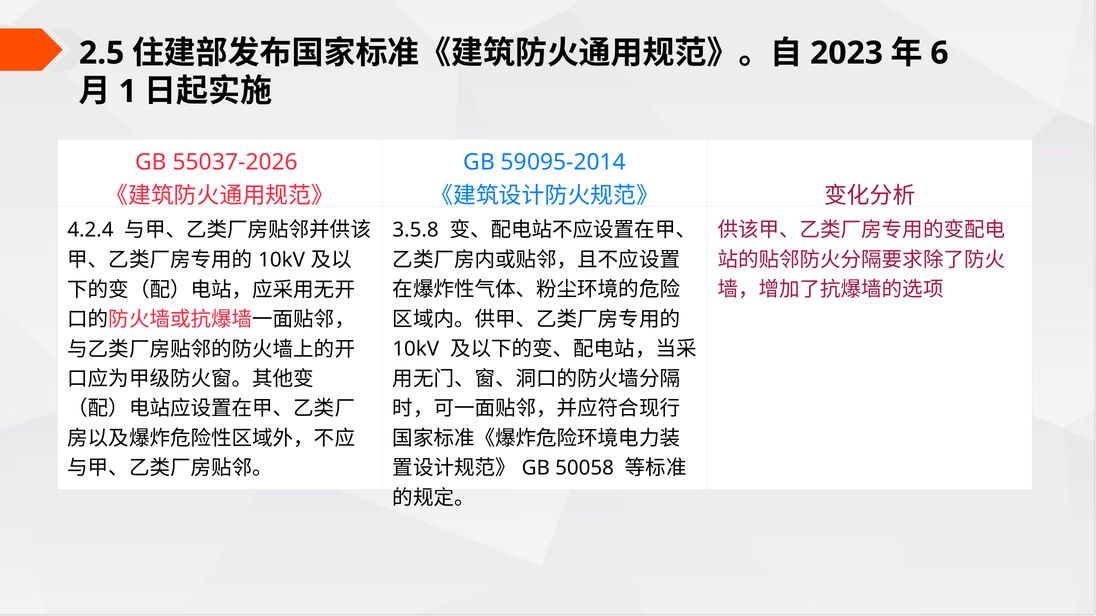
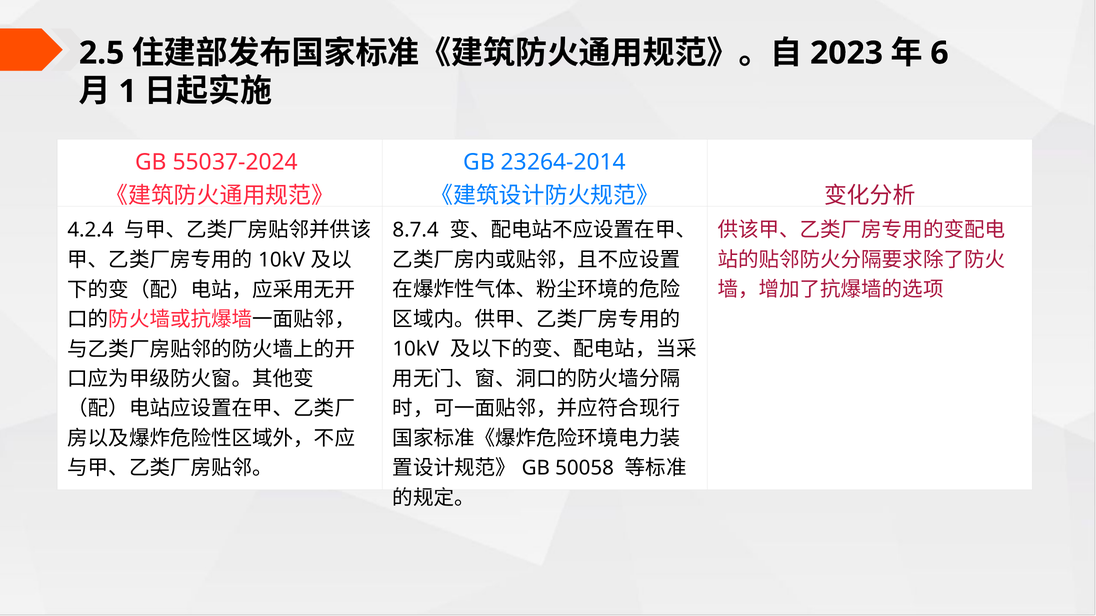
55037-2026: 55037-2026 -> 55037-2024 (235, 162)
59095-2014: 59095-2014 -> 23264-2014 (563, 162)
3.5.8: 3.5.8 -> 8.7.4 (416, 230)
